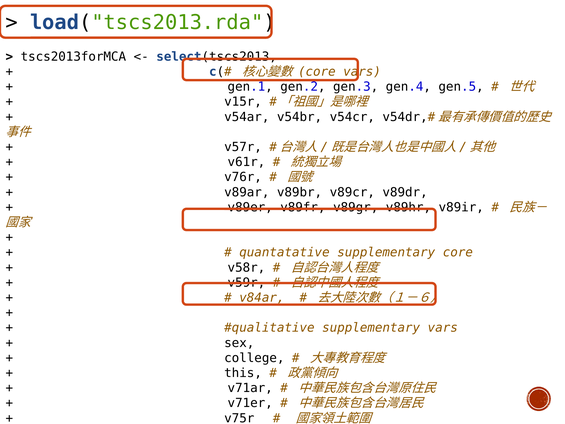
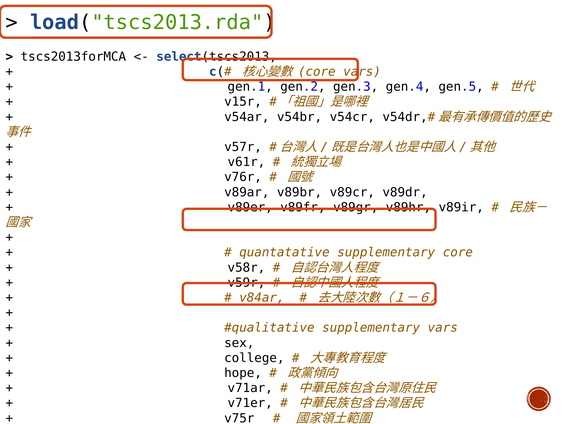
this: this -> hope (243, 373)
